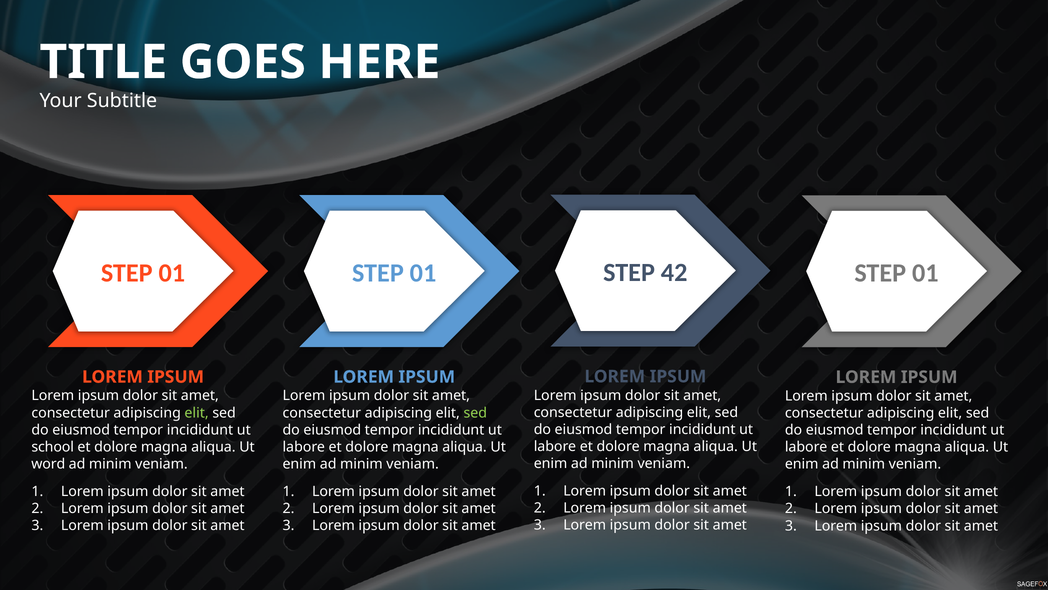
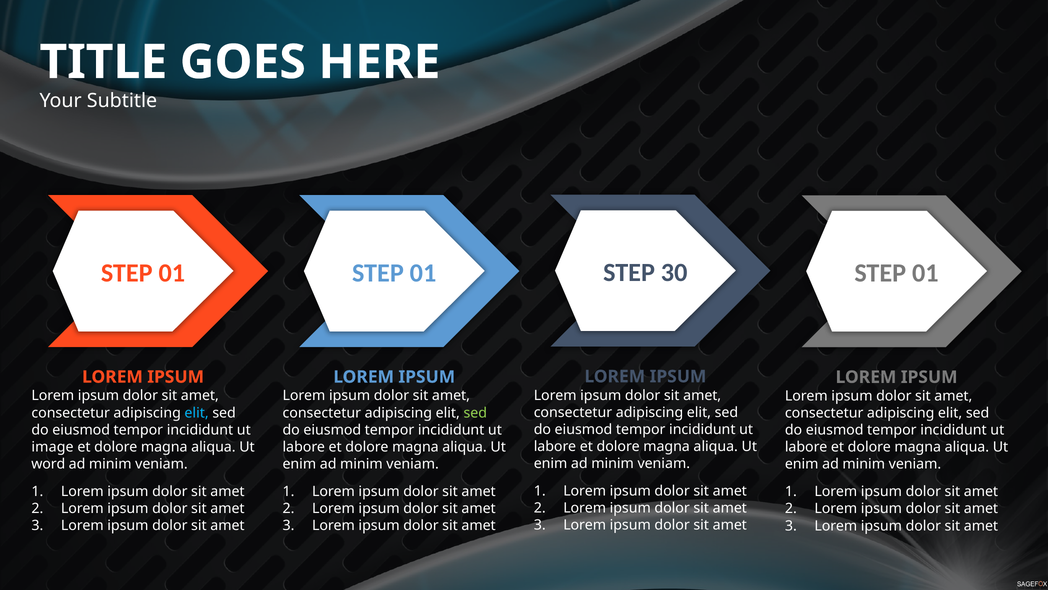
42: 42 -> 30 (674, 272)
elit colour: light green -> light blue (197, 412)
school: school -> image (53, 447)
